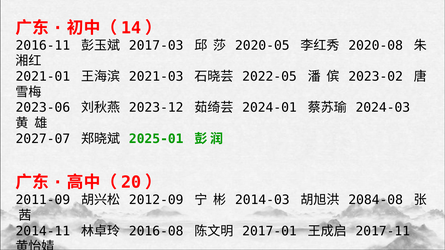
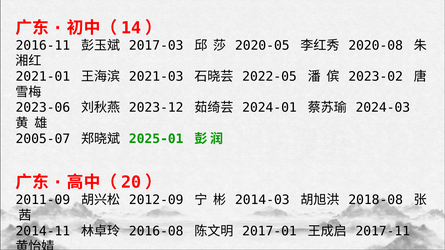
2027-07: 2027-07 -> 2005-07 (43, 139)
2084-08: 2084-08 -> 2018-08 (376, 200)
